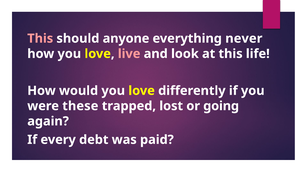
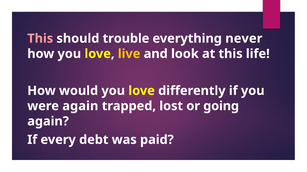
anyone: anyone -> trouble (126, 39)
live colour: pink -> yellow (129, 54)
were these: these -> again (80, 106)
